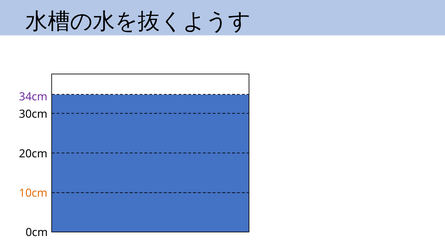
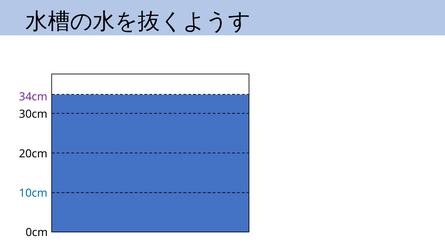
10cm colour: orange -> blue (33, 193)
